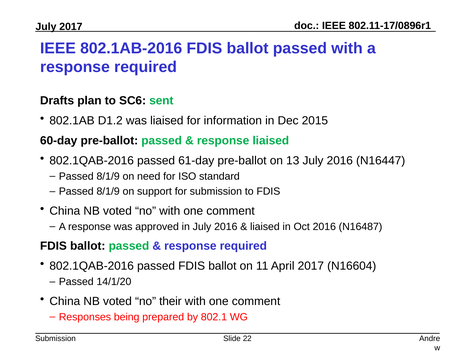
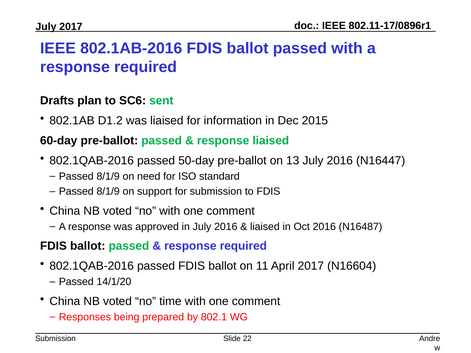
61-day: 61-day -> 50-day (196, 161)
their: their -> time (170, 301)
